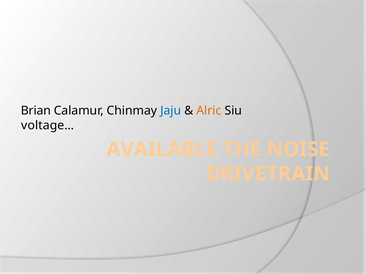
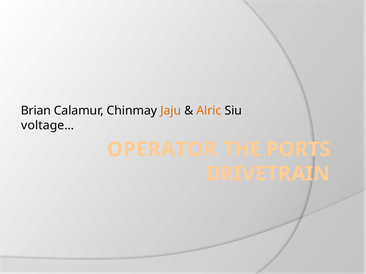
Jaju colour: blue -> orange (171, 111)
AVAILABLE: AVAILABLE -> OPERATOR (162, 150)
NOISE: NOISE -> PORTS (298, 150)
